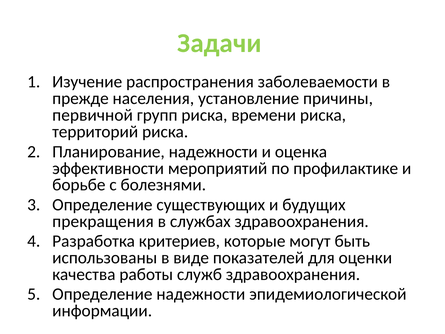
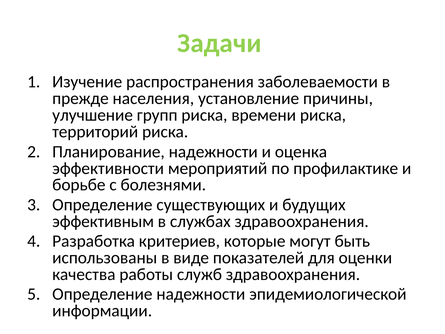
первичной: первичной -> улучшение (93, 115)
прекращения: прекращения -> эффективным (103, 221)
